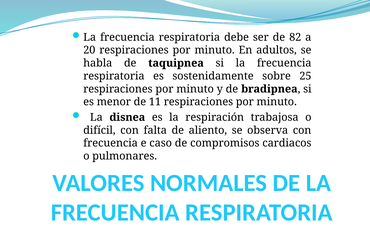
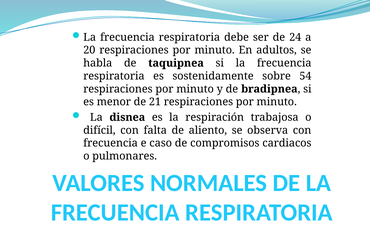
82: 82 -> 24 (295, 37)
25: 25 -> 54 (305, 76)
11: 11 -> 21 (155, 102)
